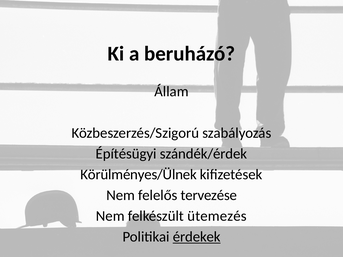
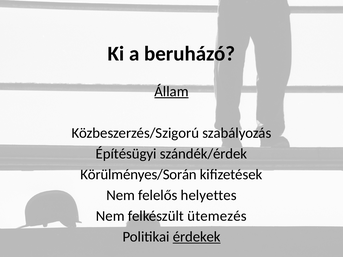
Állam underline: none -> present (172, 92)
Körülményes/Ülnek: Körülményes/Ülnek -> Körülményes/Során (139, 175)
tervezése: tervezése -> helyettes (209, 195)
